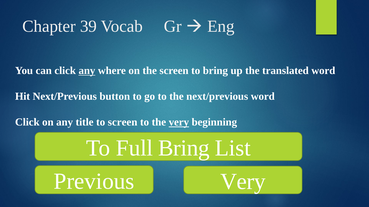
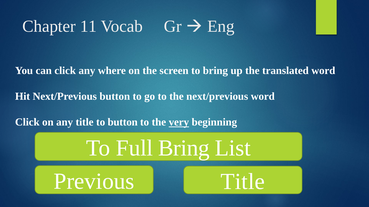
39: 39 -> 11 (88, 26)
any underline: present -> none (87, 71)
to screen: screen -> button (123, 123)
Previous Very: Very -> Title (243, 182)
